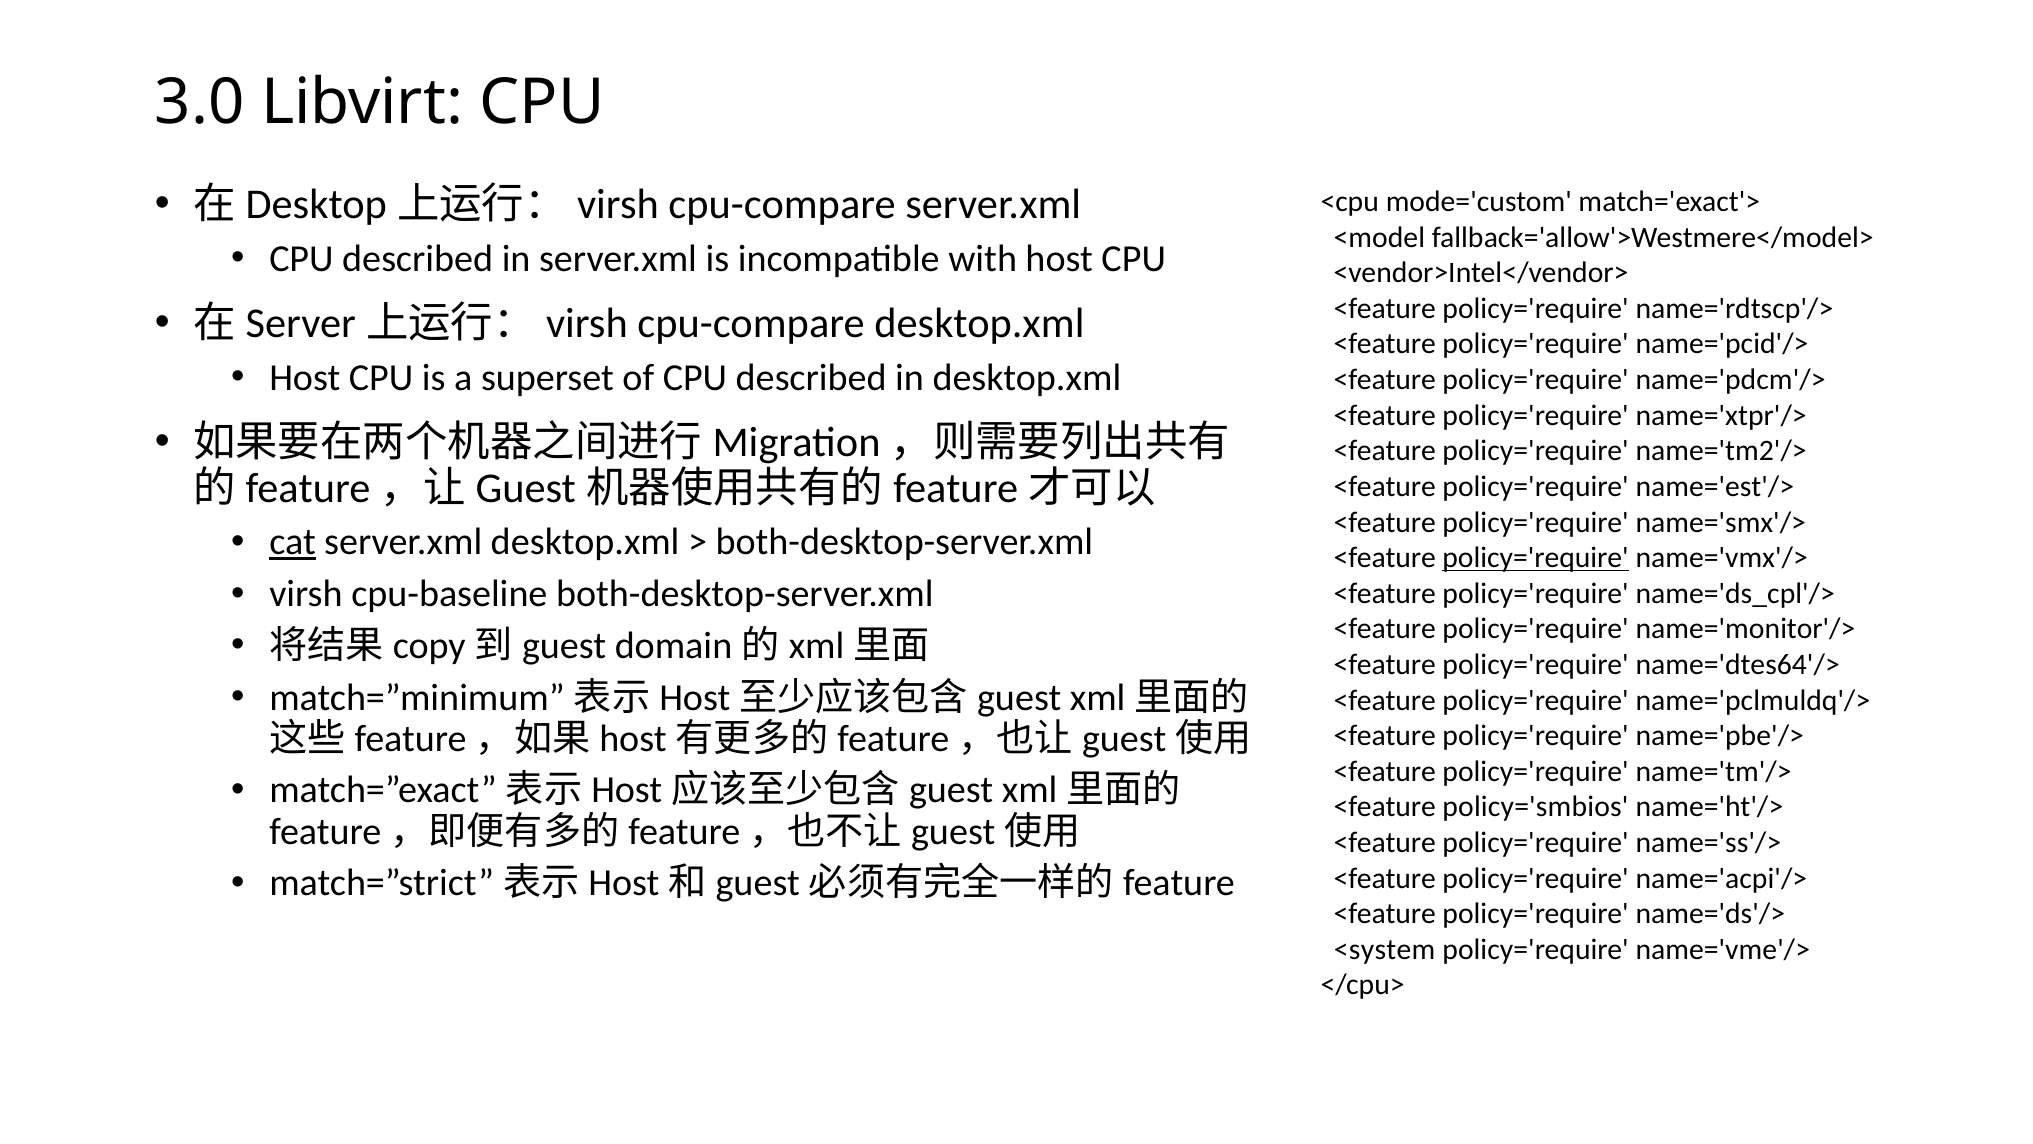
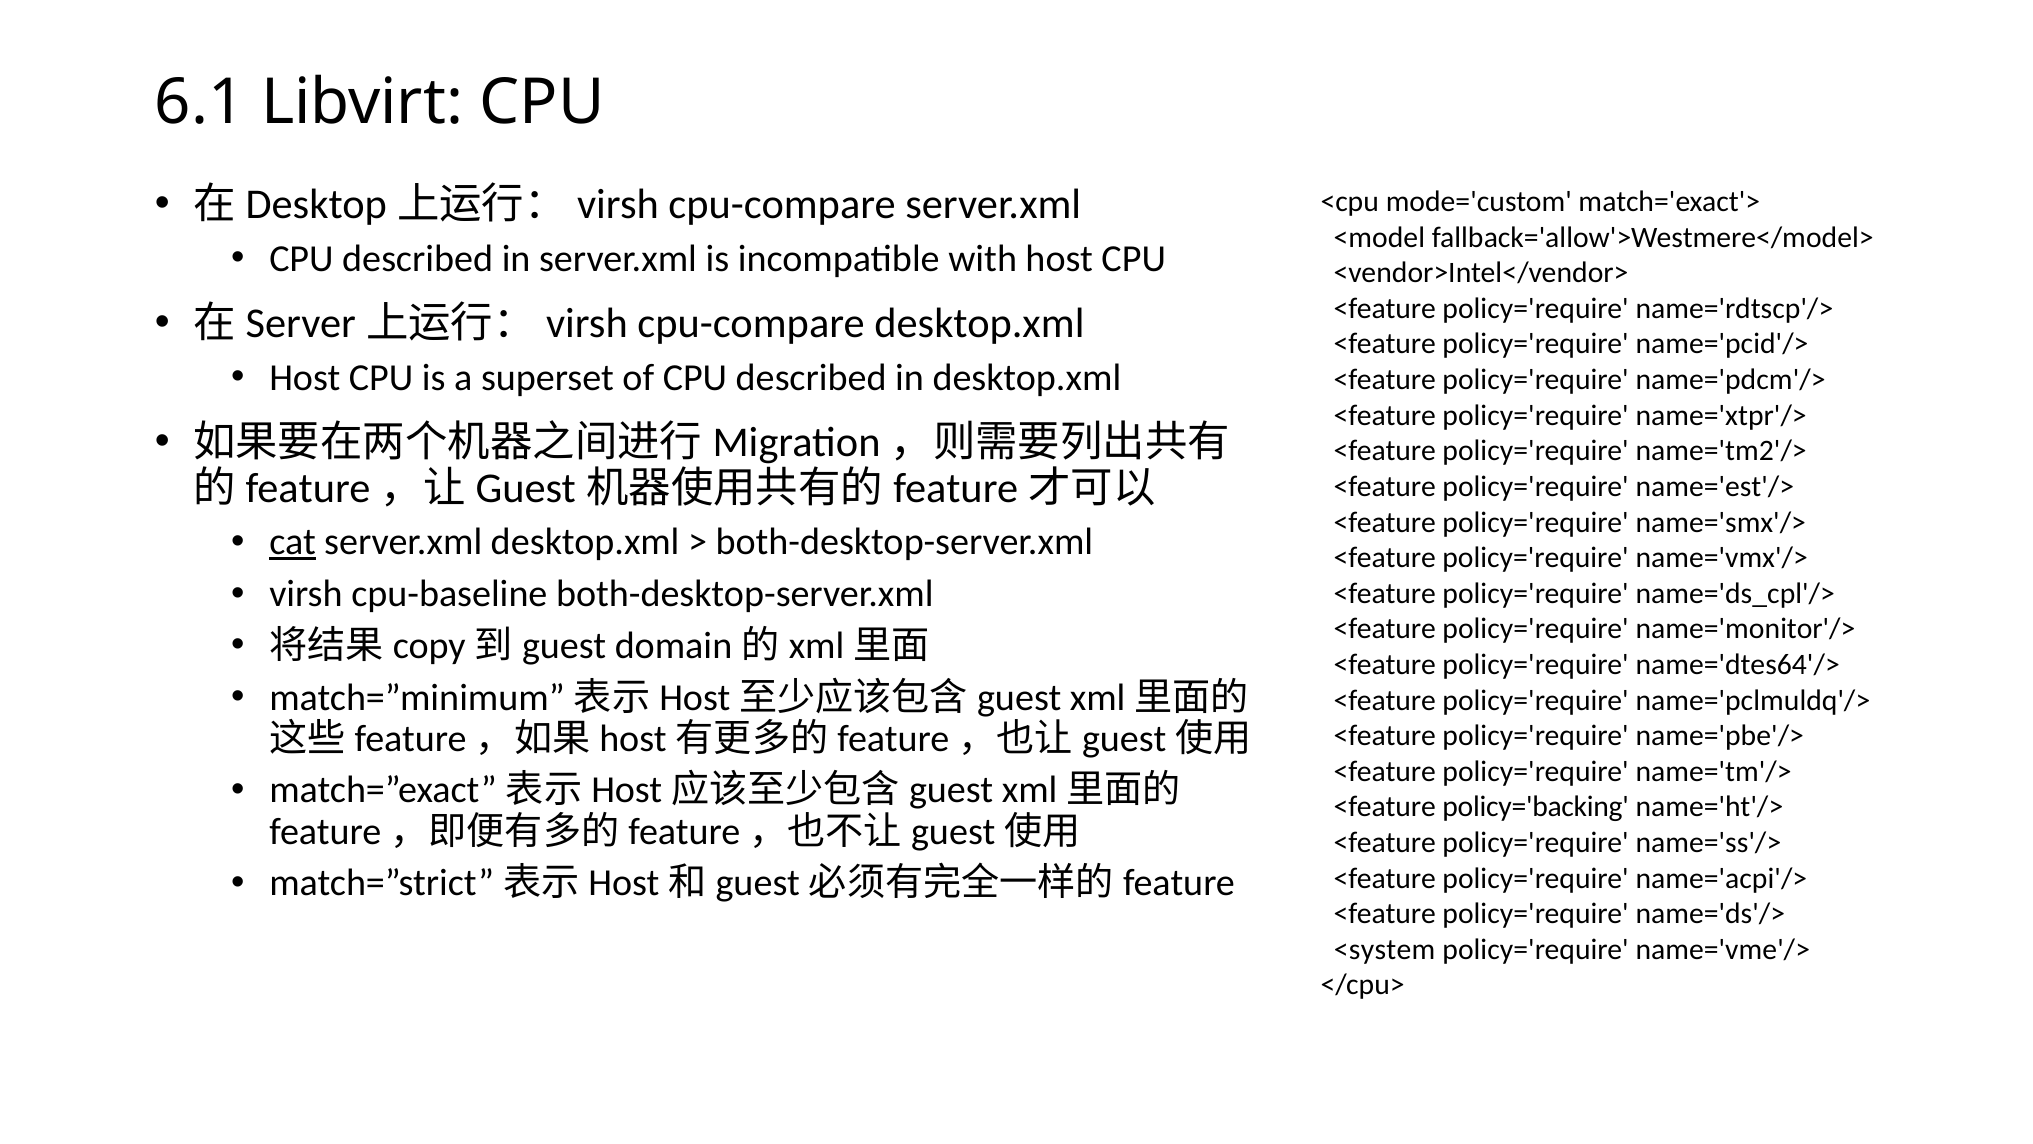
3.0: 3.0 -> 6.1 (200, 102)
policy='require underline: present -> none (1536, 558)
policy='smbios: policy='smbios -> policy='backing (1536, 807)
